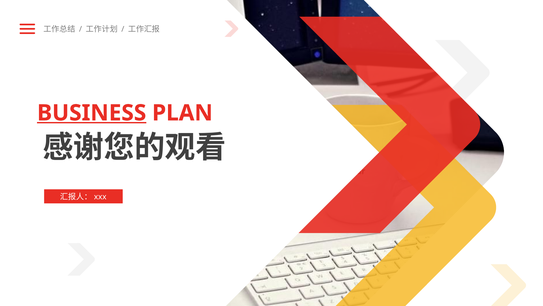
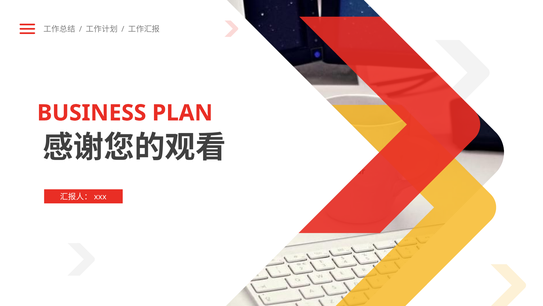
BUSINESS underline: present -> none (92, 113)
